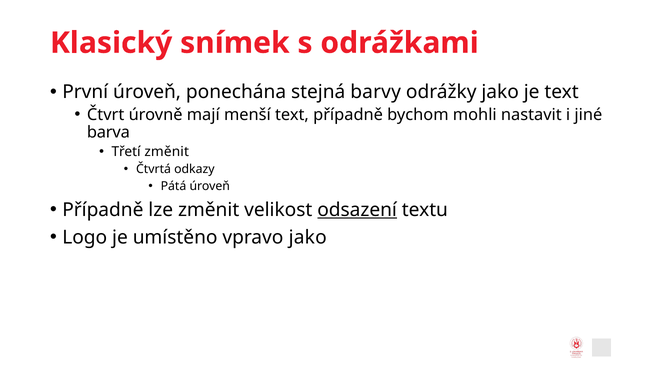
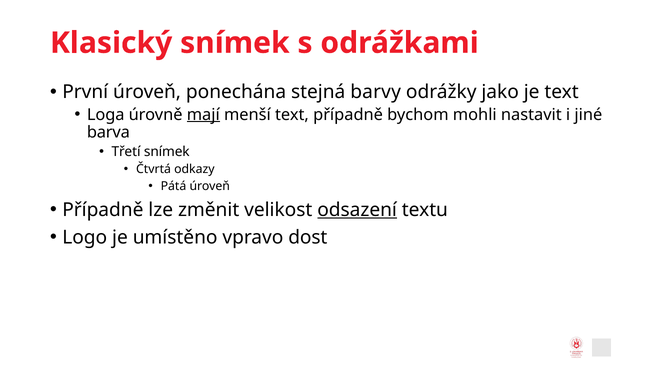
Čtvrt: Čtvrt -> Loga (106, 115)
mají underline: none -> present (203, 115)
Třetí změnit: změnit -> snímek (167, 152)
vpravo jako: jako -> dost (308, 237)
